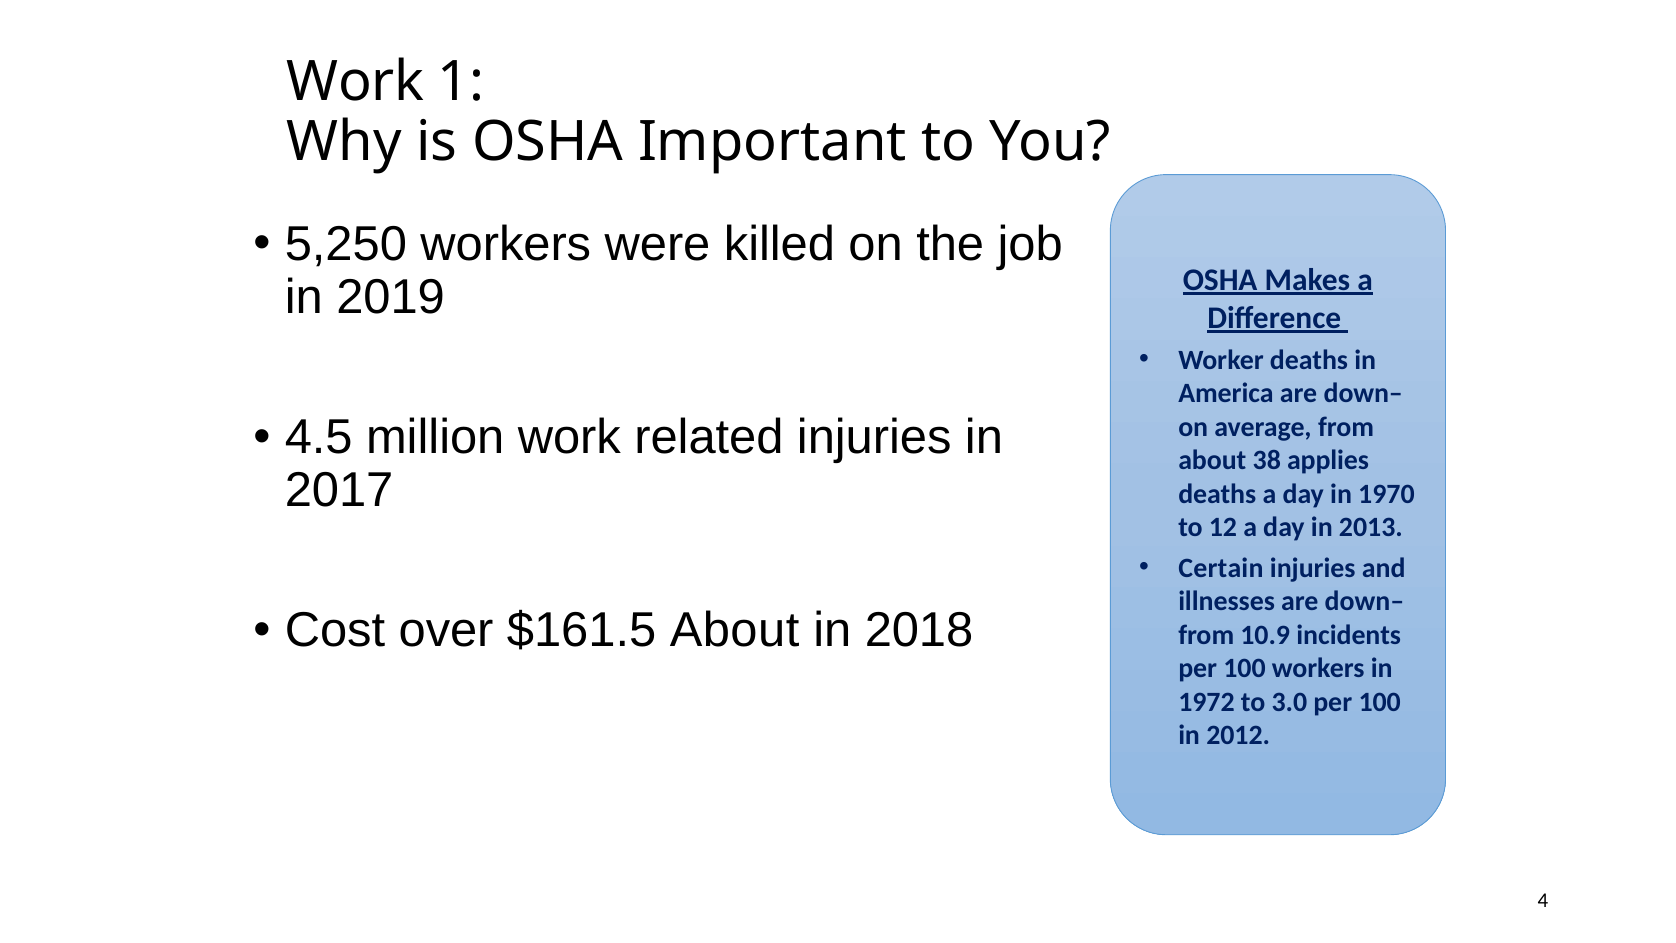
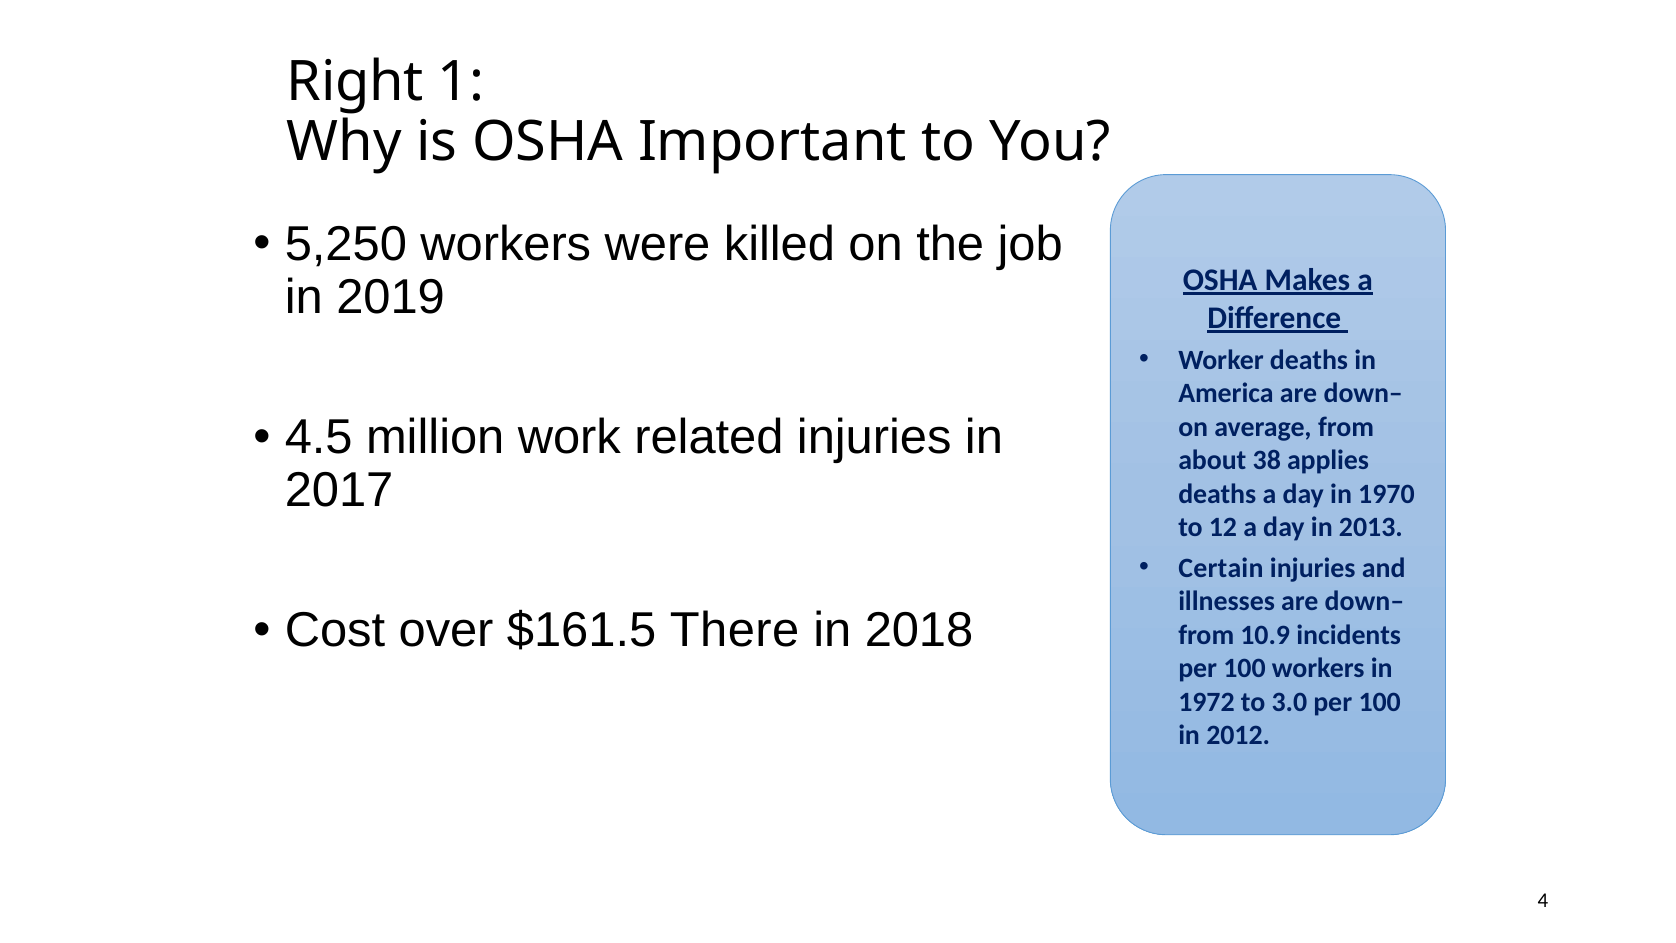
Work: Work -> Right (355, 82)
$161.5 About: About -> There (735, 631)
